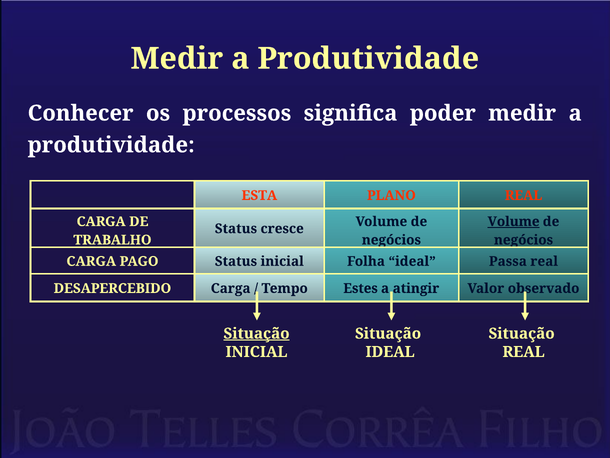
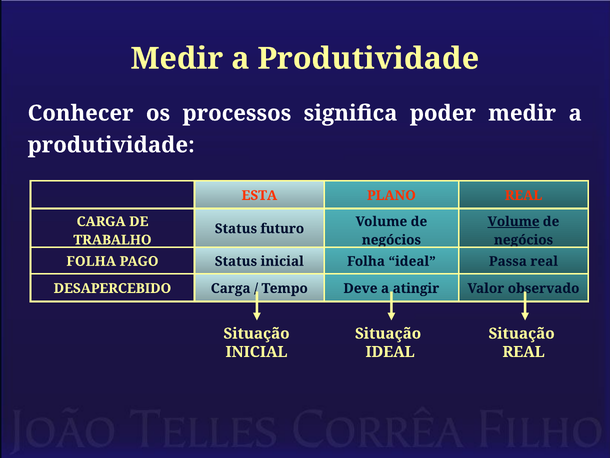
cresce: cresce -> futuro (282, 228)
CARGA: CARGA -> FOLHA (91, 261)
Estes: Estes -> Deve (360, 288)
Situação underline: present -> none (257, 333)
